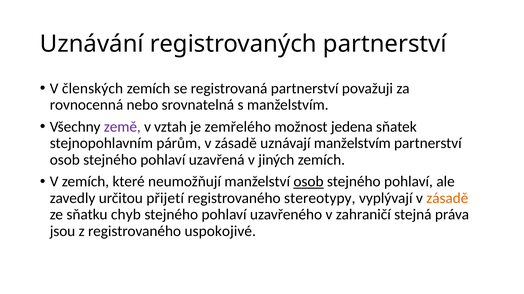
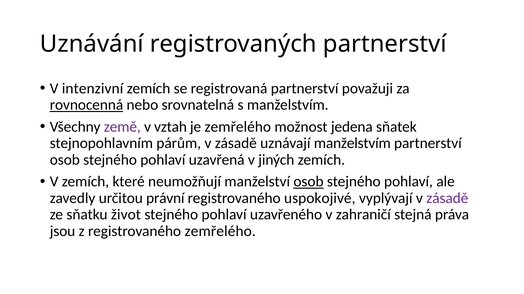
členských: členských -> intenzivní (93, 89)
rovnocenná underline: none -> present (86, 105)
přijetí: přijetí -> právní (165, 199)
stereotypy: stereotypy -> uspokojivé (320, 199)
zásadě colour: orange -> purple (447, 199)
chyb: chyb -> život (126, 215)
registrovaného uspokojivé: uspokojivé -> zemřelého (220, 232)
